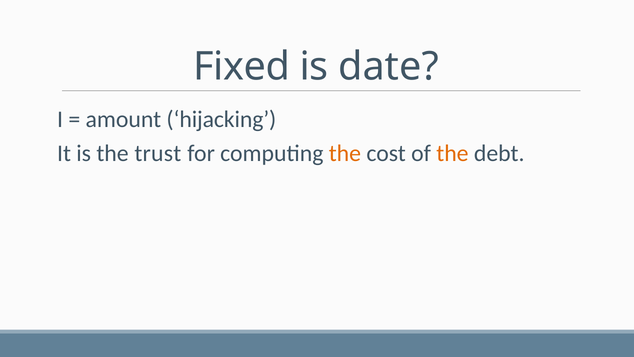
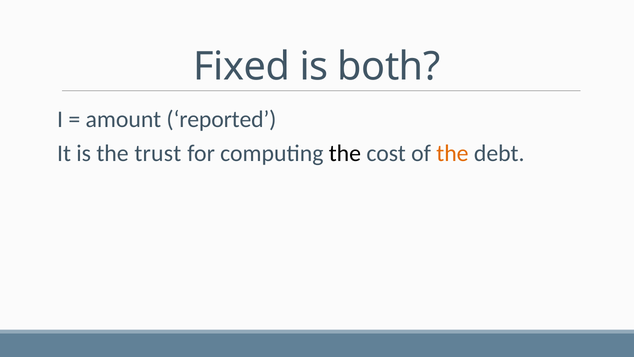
date: date -> both (389, 67)
hijacking: hijacking -> reported (221, 119)
the colour: orange -> black (345, 153)
